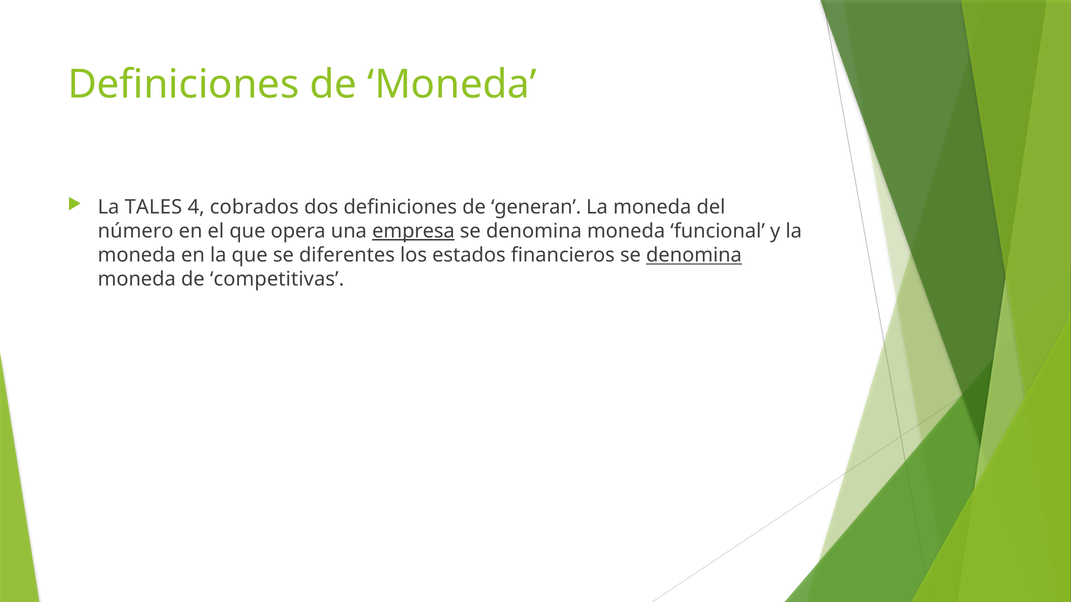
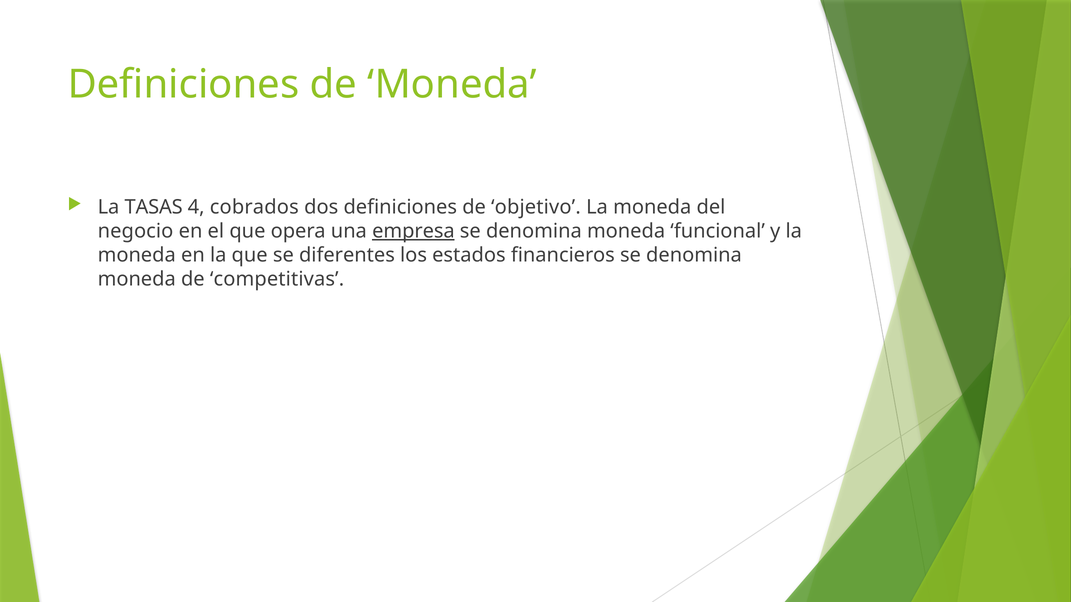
TALES: TALES -> TASAS (154, 207)
generan: generan -> objetivo (536, 207)
número: número -> negocio (136, 231)
denomina underline: present -> none (694, 255)
